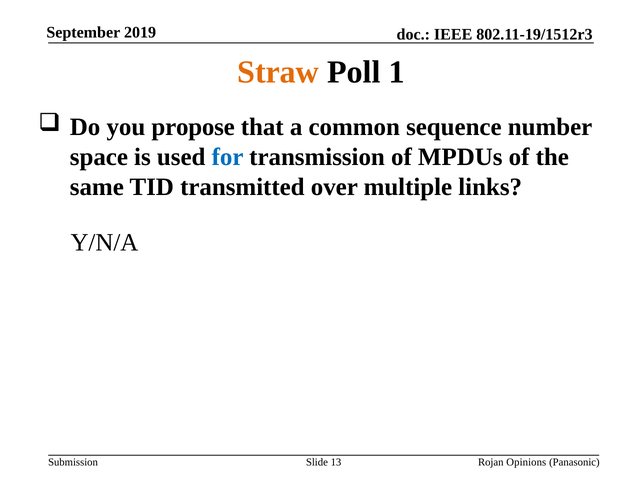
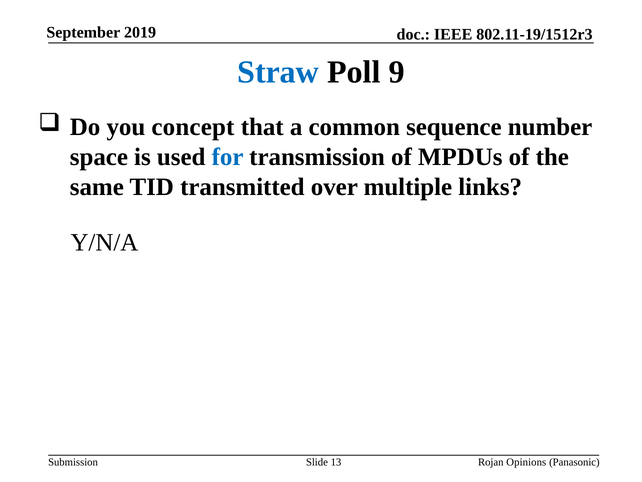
Straw colour: orange -> blue (278, 72)
1: 1 -> 9 (397, 72)
propose: propose -> concept (193, 127)
